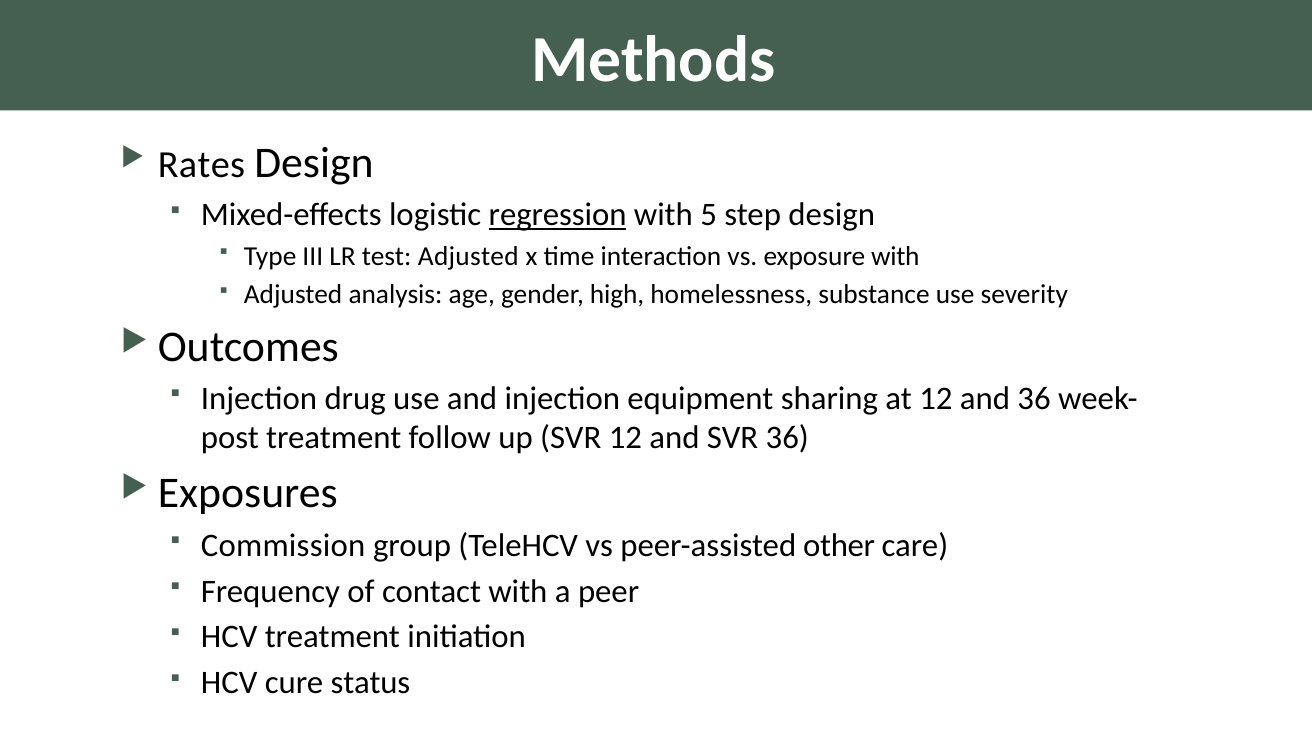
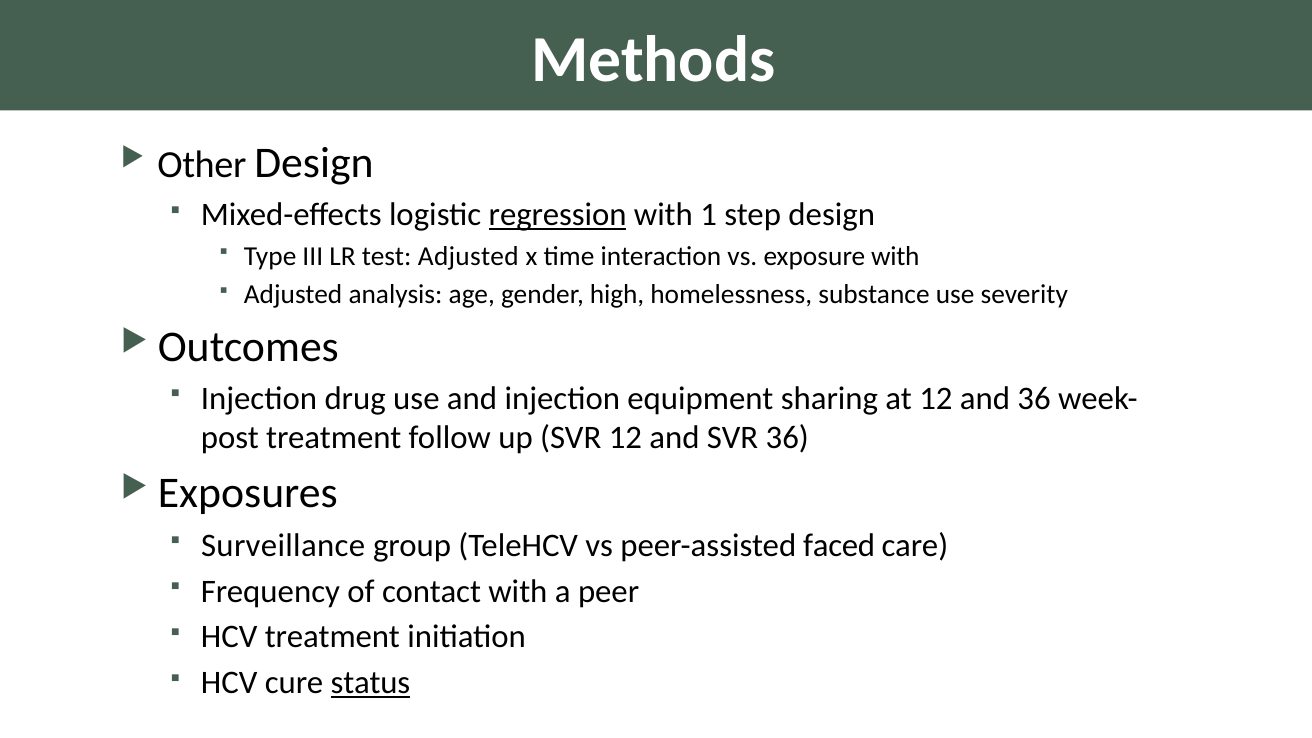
Rates: Rates -> Other (202, 165)
5: 5 -> 1 (709, 215)
Commission: Commission -> Surveillance (283, 545)
other: other -> faced (839, 545)
status underline: none -> present (370, 683)
